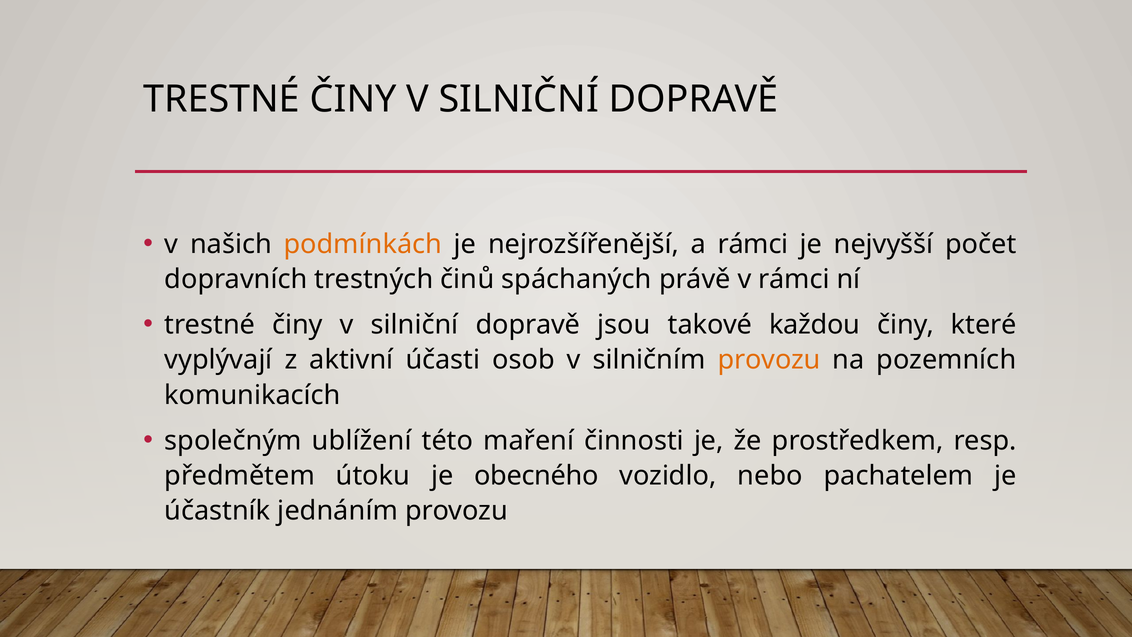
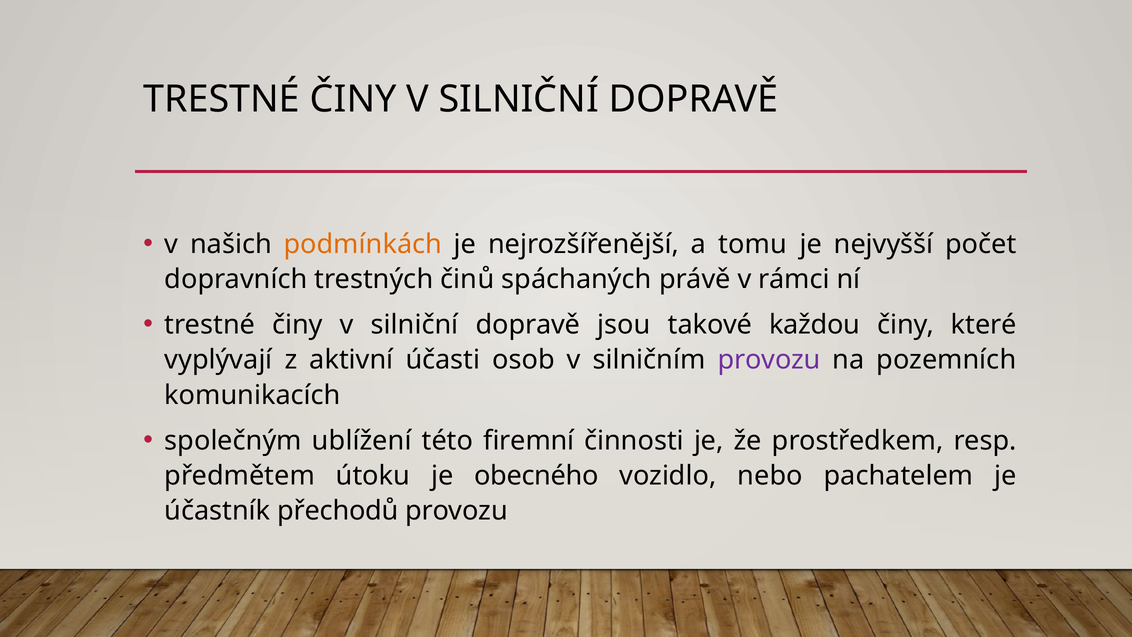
a rámci: rámci -> tomu (753, 244)
provozu colour: orange -> purple (769, 360)
maření: maření -> firemní (529, 441)
jednáním: jednáním -> přechodů (338, 511)
